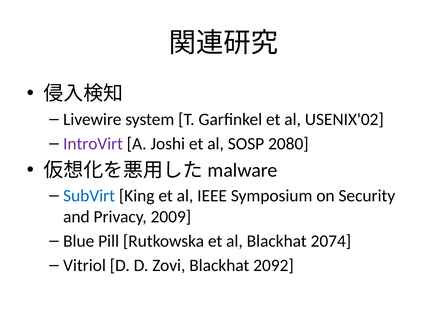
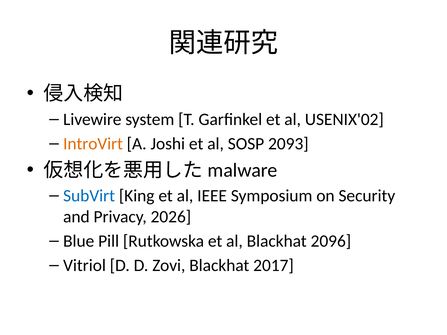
IntroVirt colour: purple -> orange (93, 144)
2080: 2080 -> 2093 (288, 144)
2009: 2009 -> 2026 (171, 217)
2074: 2074 -> 2096 (331, 241)
2092: 2092 -> 2017 (273, 266)
